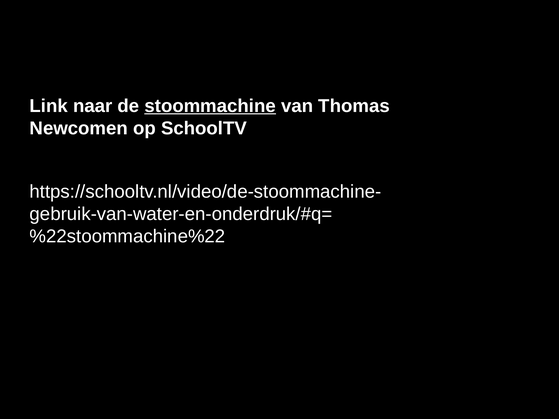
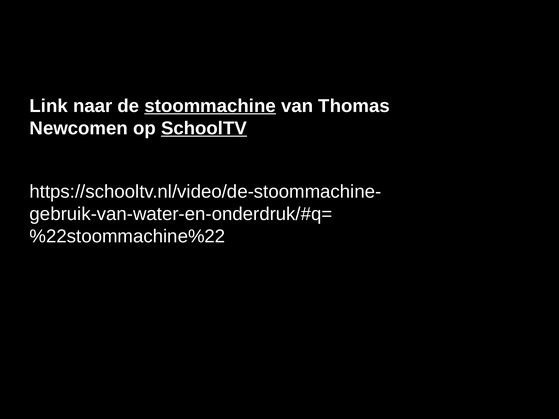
SchoolTV underline: none -> present (204, 128)
